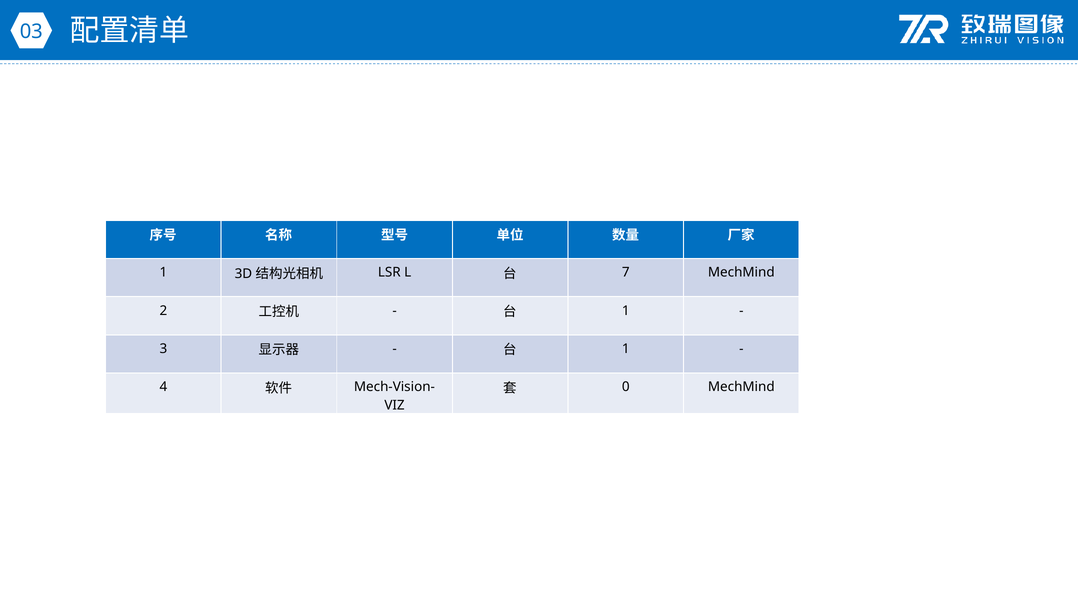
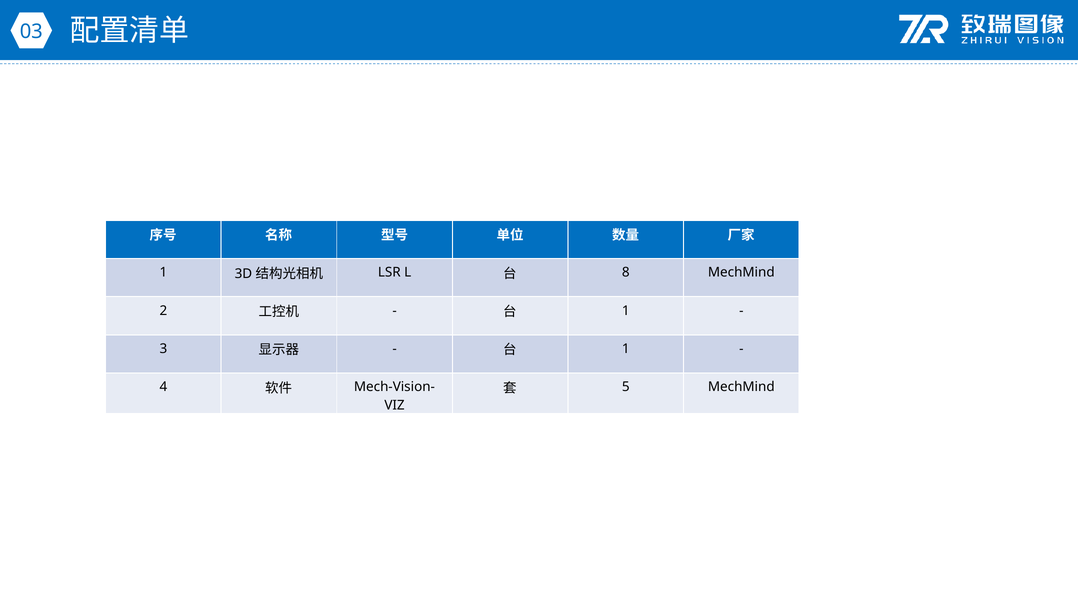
7: 7 -> 8 (626, 273)
0: 0 -> 5 (626, 387)
